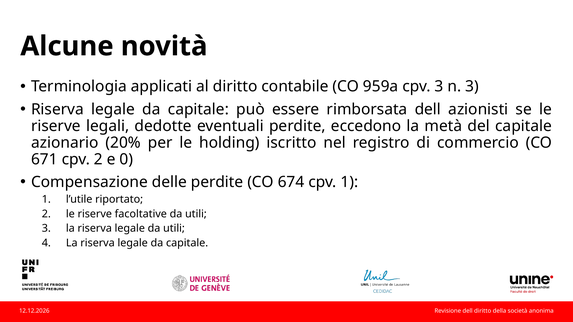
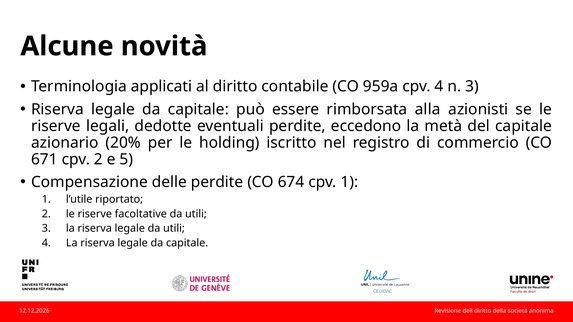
cpv 3: 3 -> 4 (439, 87)
rimborsata dell: dell -> alla (428, 109)
0: 0 -> 5 (126, 160)
